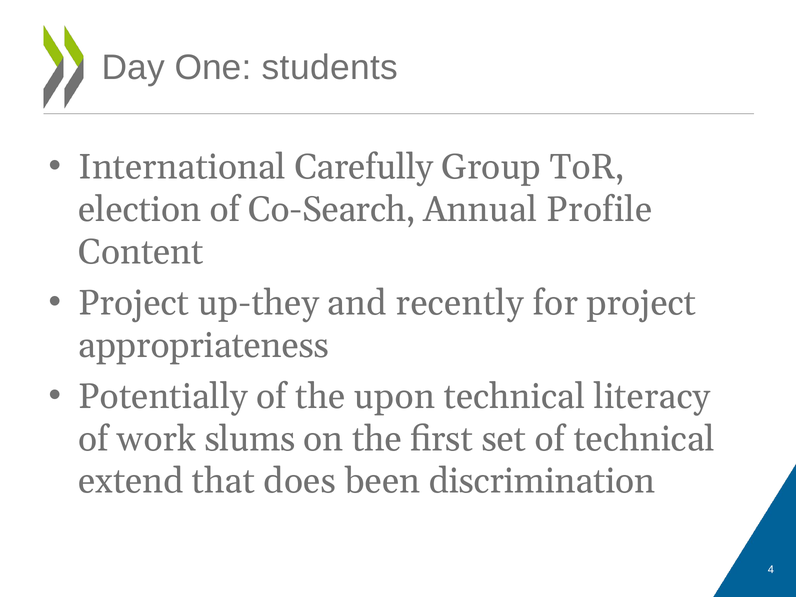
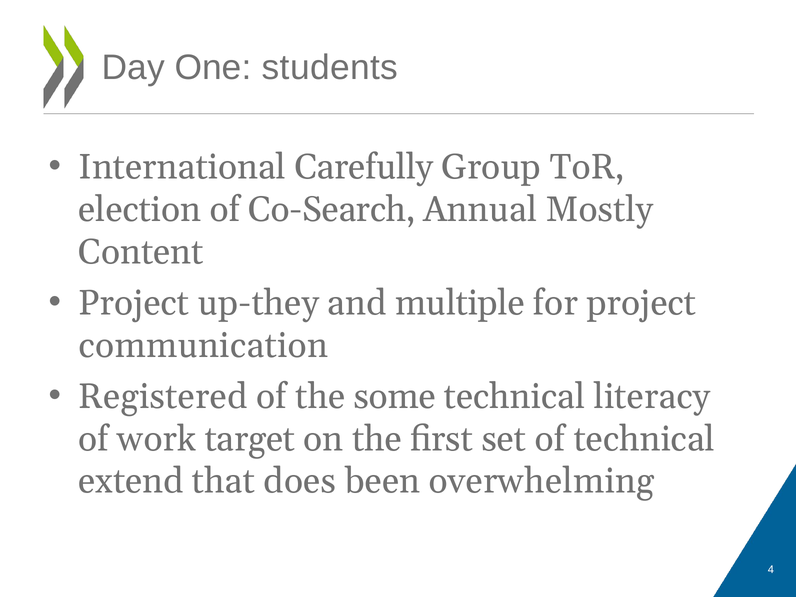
Profile: Profile -> Mostly (599, 210)
recently: recently -> multiple (460, 303)
appropriateness: appropriateness -> communication (203, 345)
Potentially: Potentially -> Registered (163, 396)
upon: upon -> some (395, 396)
slums: slums -> target (250, 439)
discrimination: discrimination -> overwhelming (541, 481)
